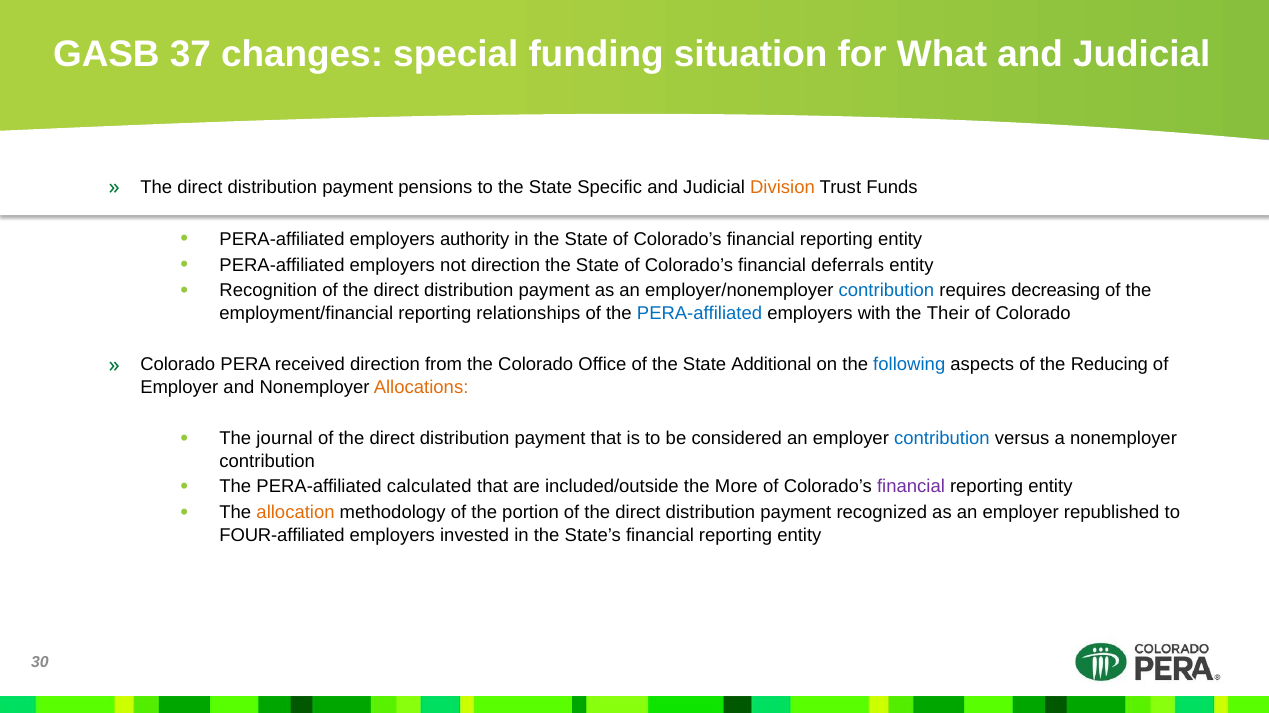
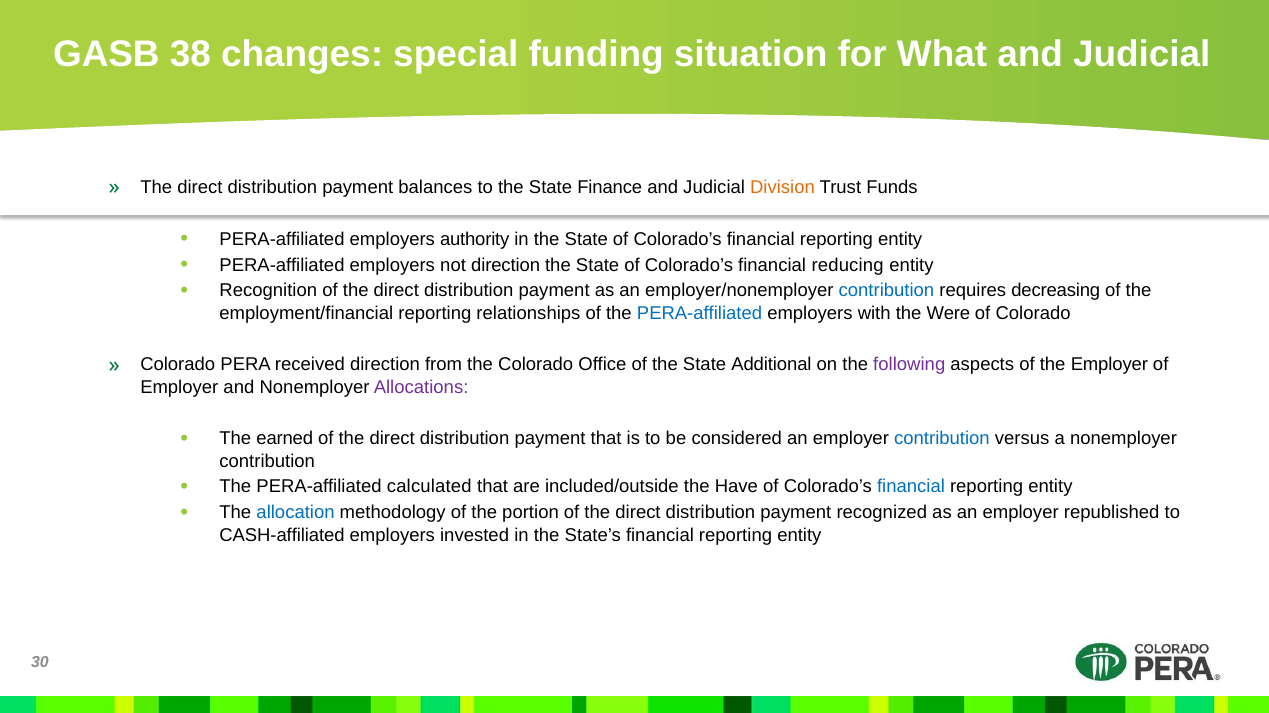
37: 37 -> 38 (190, 54)
pensions: pensions -> balances (435, 187)
Specific: Specific -> Finance (610, 187)
deferrals: deferrals -> reducing (848, 265)
Their: Their -> Were (948, 313)
following colour: blue -> purple (909, 365)
the Reducing: Reducing -> Employer (1109, 365)
Allocations colour: orange -> purple (421, 387)
journal: journal -> earned (285, 439)
More: More -> Have (736, 487)
financial colour: purple -> blue (911, 487)
allocation colour: orange -> blue (296, 513)
FOUR-affiliated: FOUR-affiliated -> CASH-affiliated (282, 535)
